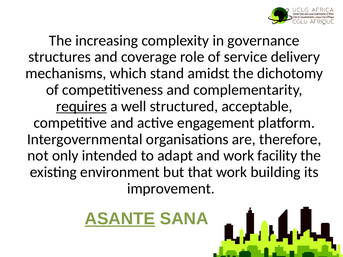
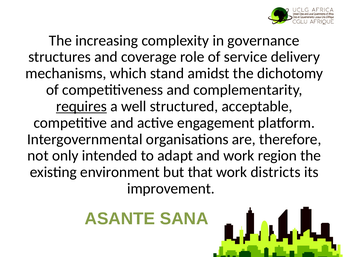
facility: facility -> region (277, 156)
building: building -> districts (276, 172)
ASANTE underline: present -> none (120, 219)
